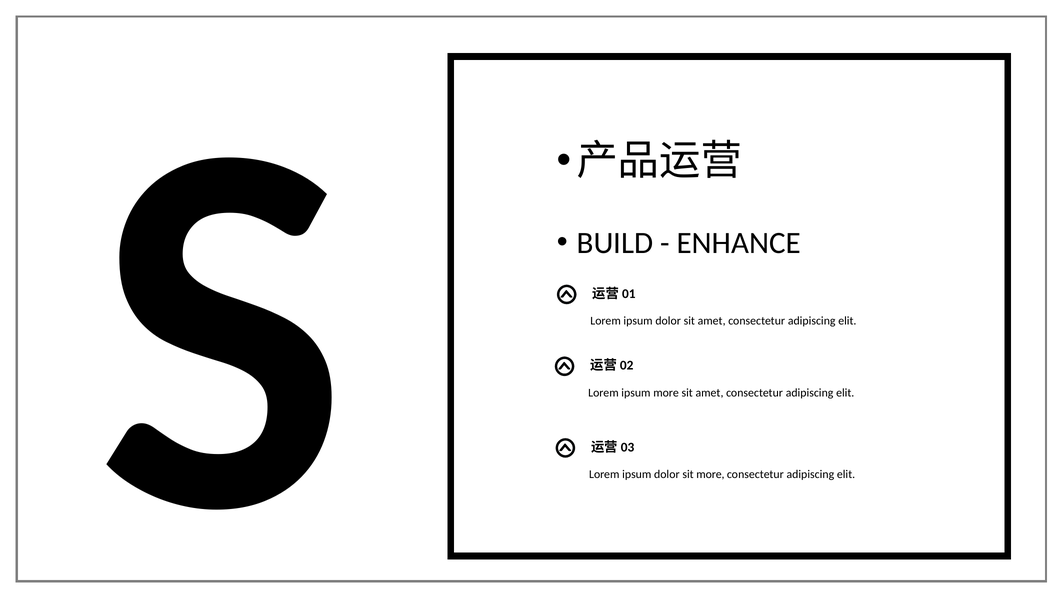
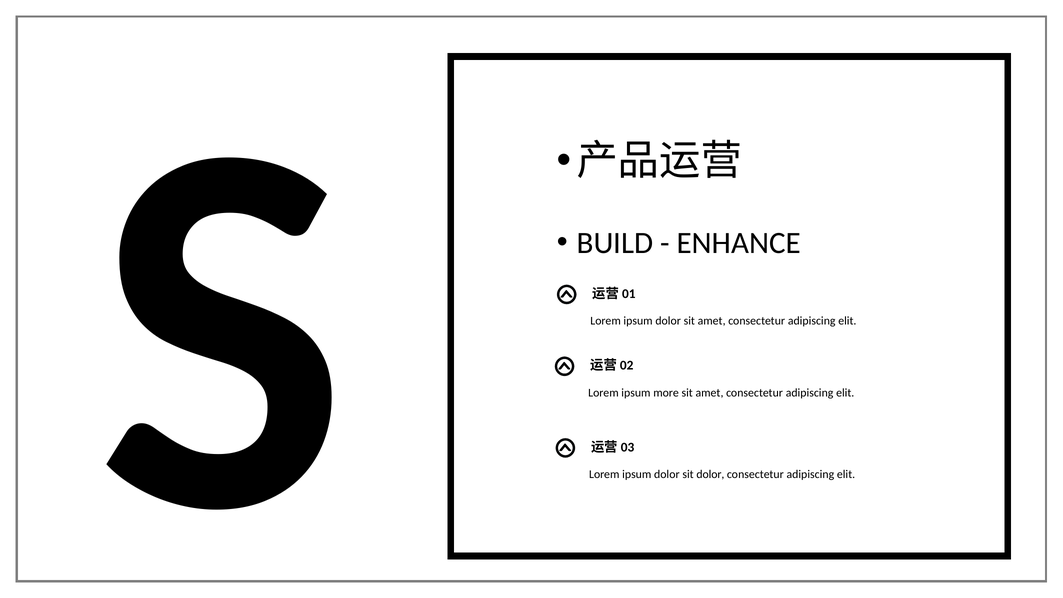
sit more: more -> dolor (710, 474)
